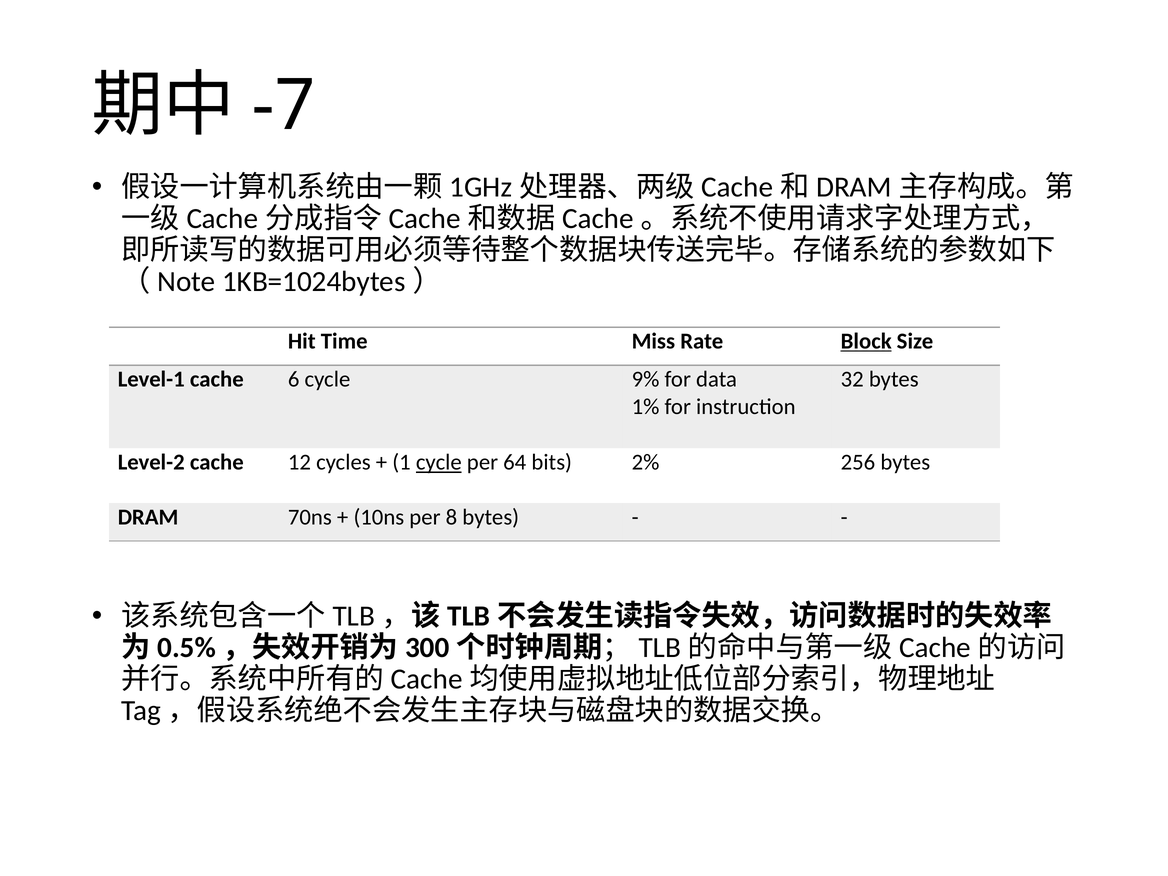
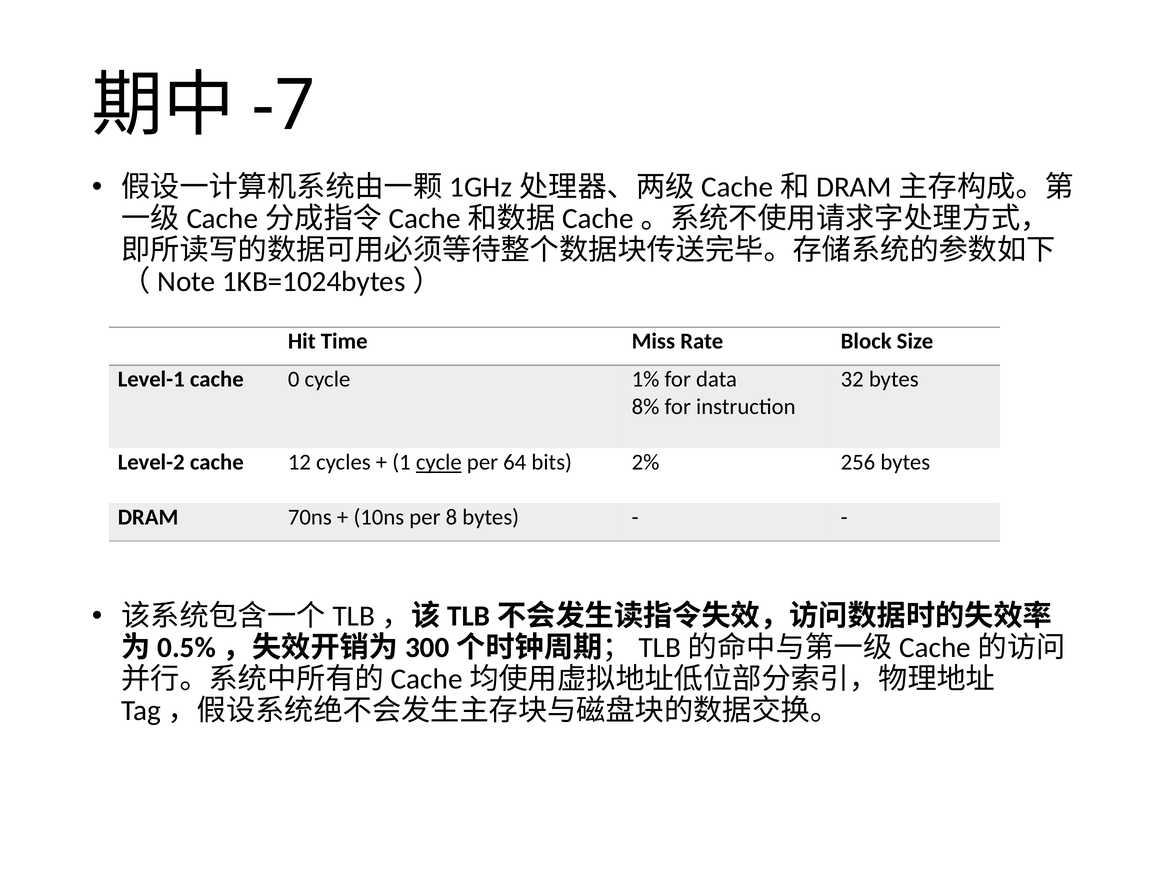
Block underline: present -> none (866, 341)
6: 6 -> 0 (294, 379)
9%: 9% -> 1% (645, 379)
1%: 1% -> 8% (645, 407)
